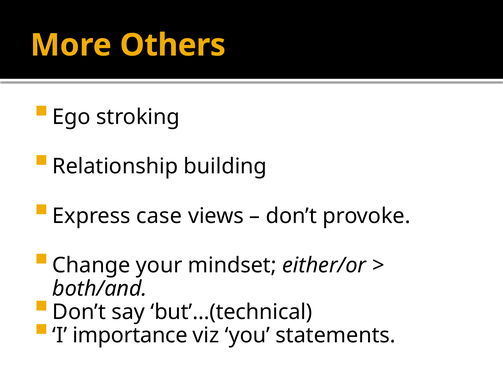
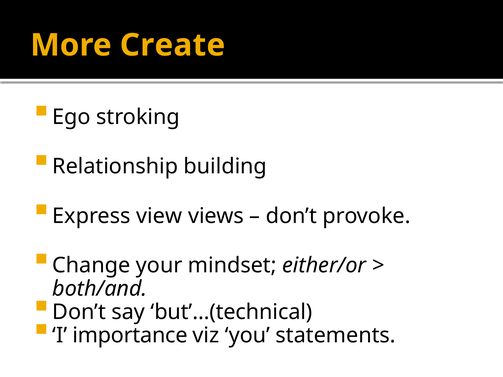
Others: Others -> Create (172, 45)
case: case -> view (159, 216)
